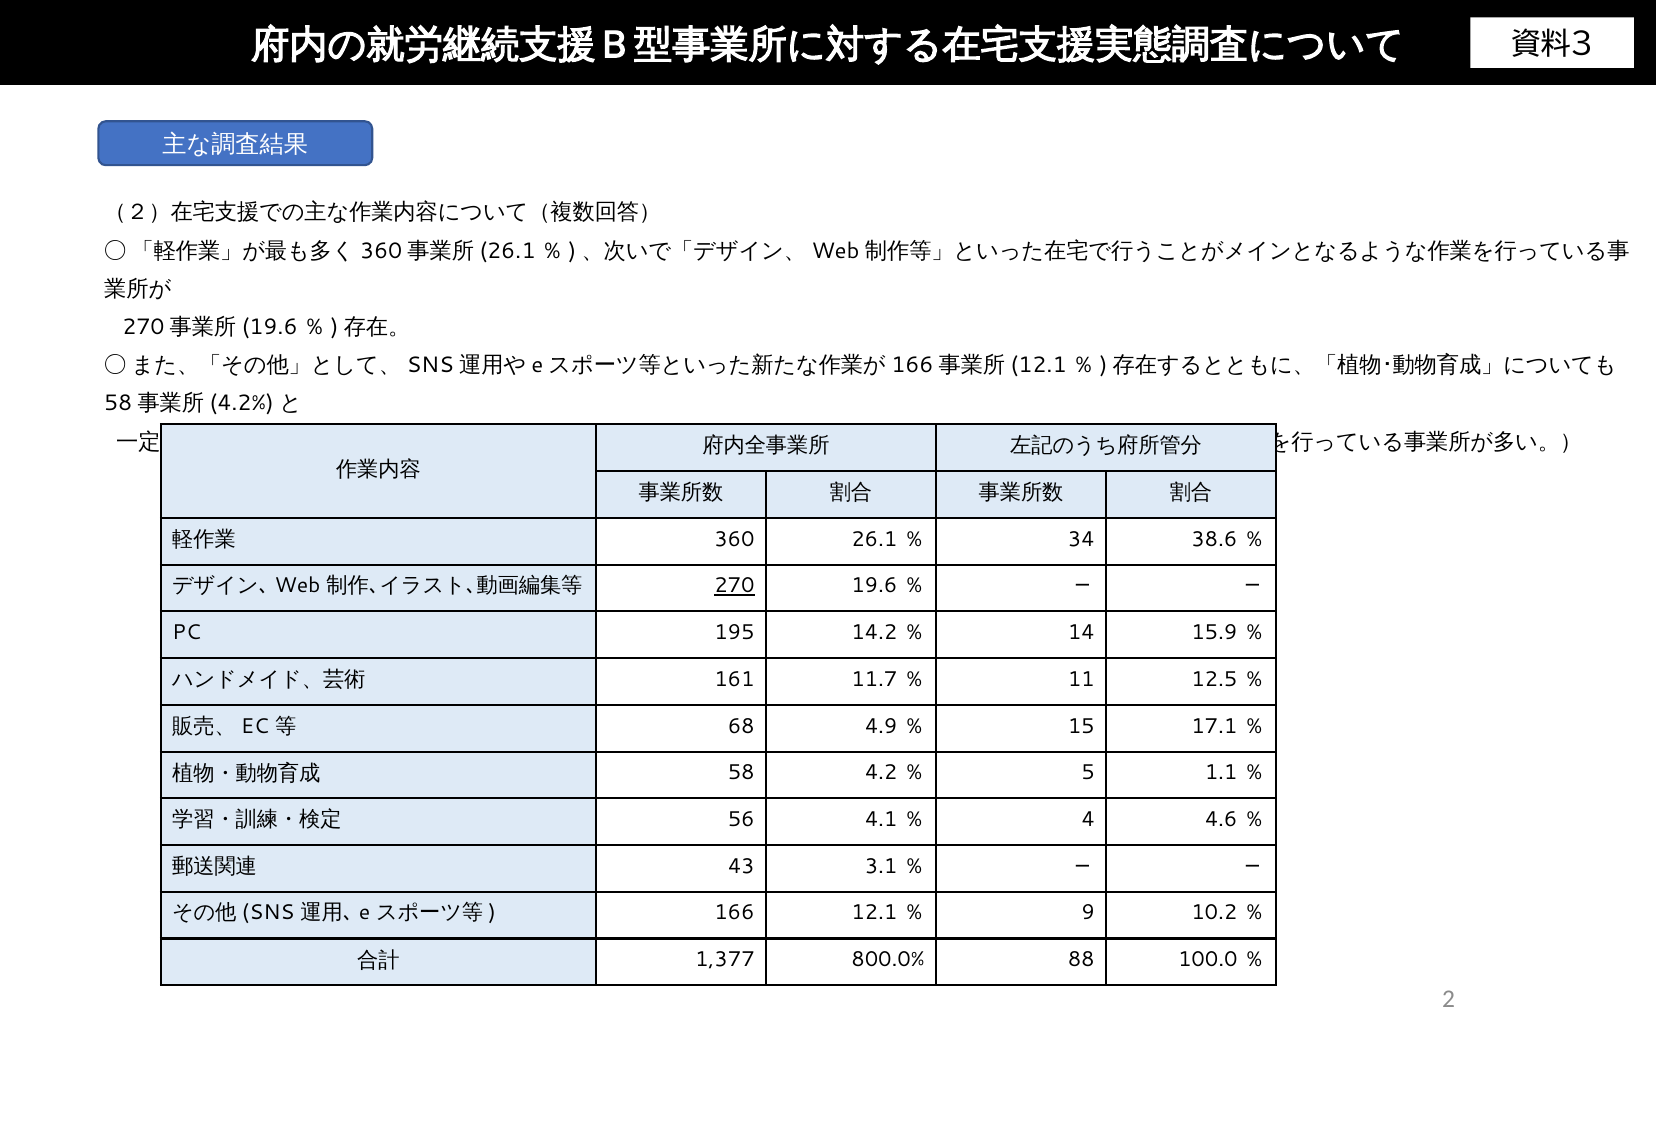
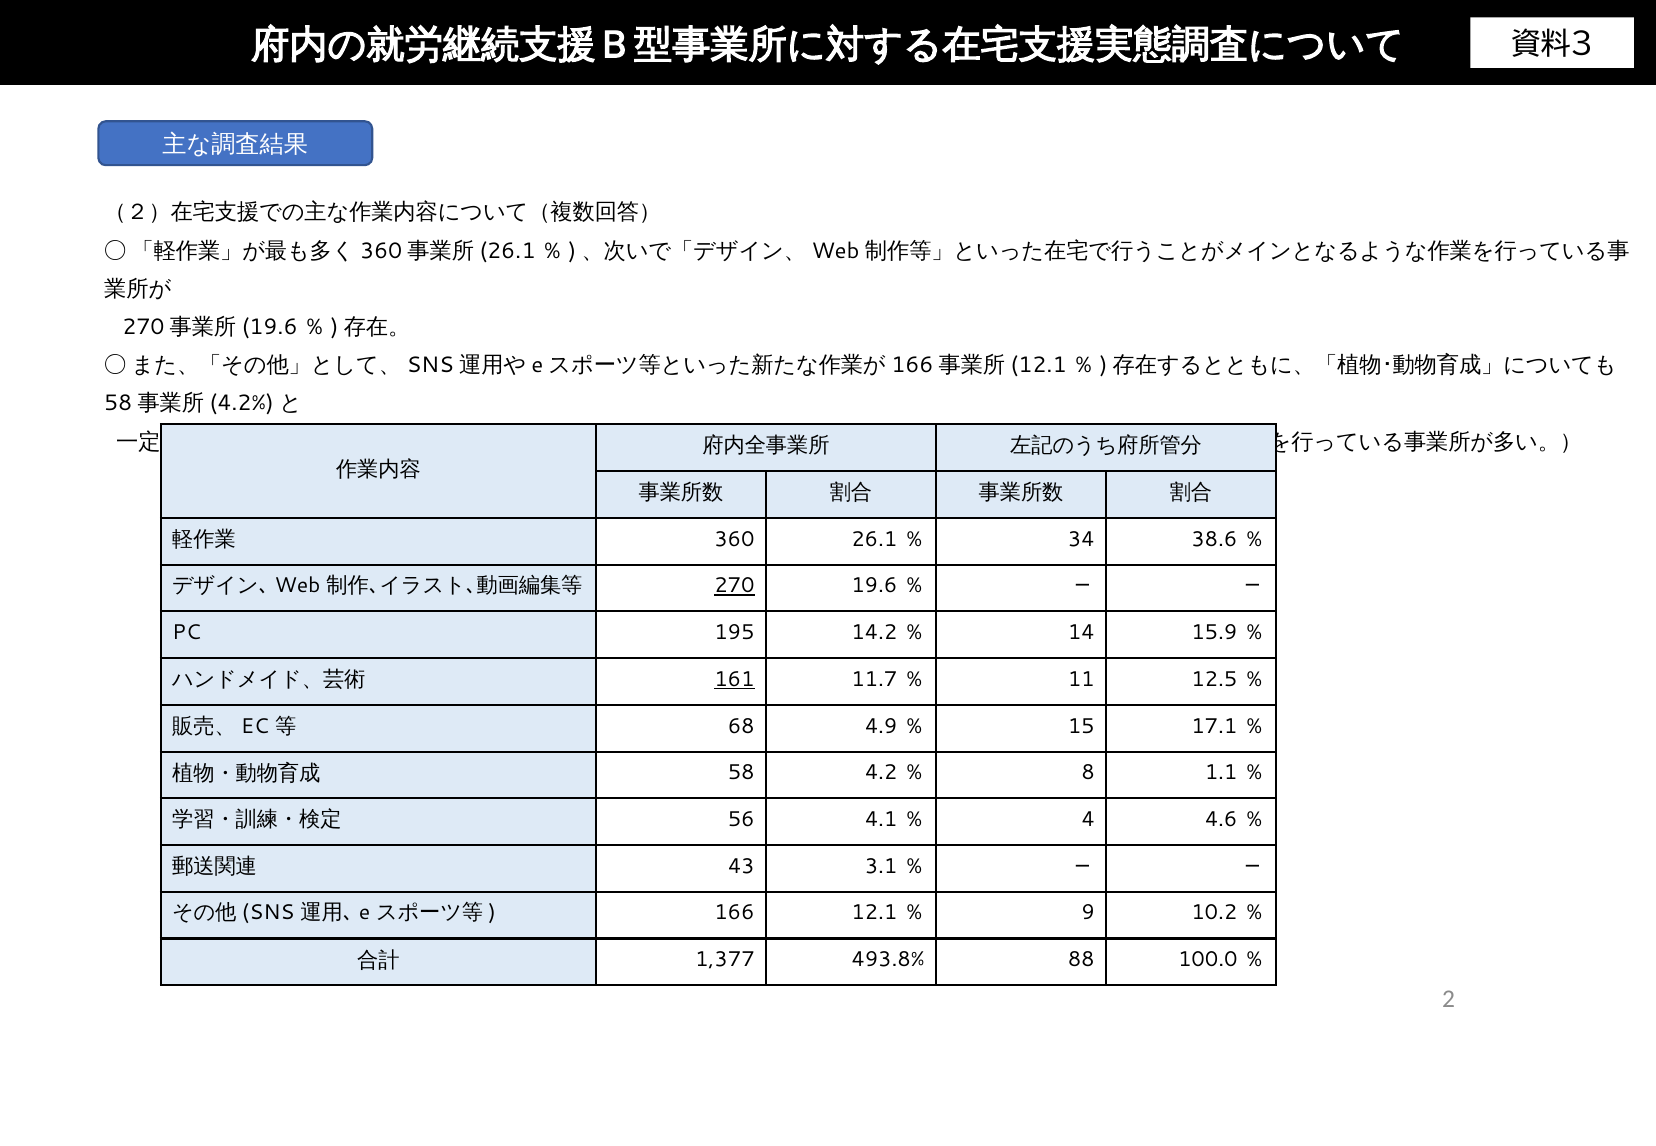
161 underline: none -> present (734, 680)
5: 5 -> 8 (1088, 773)
800.0%: 800.0% -> 493.8% (888, 960)
